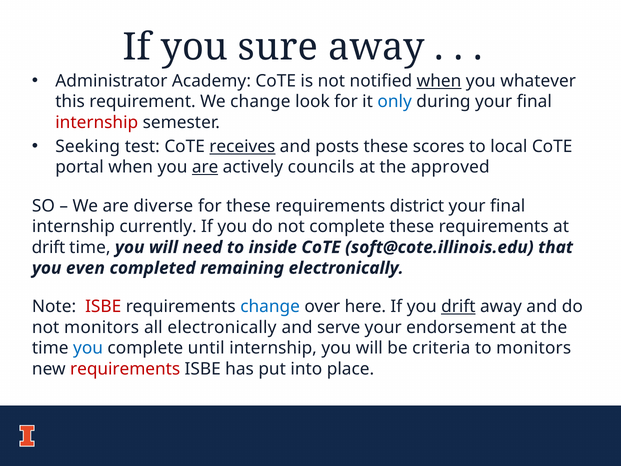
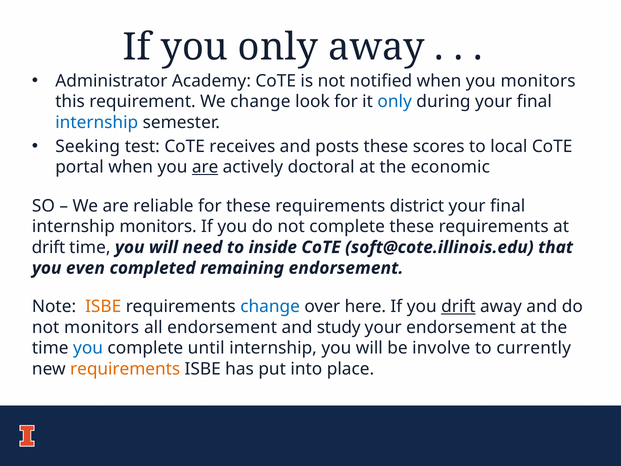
you sure: sure -> only (278, 47)
when underline: present -> none (439, 81)
you whatever: whatever -> monitors (538, 81)
internship colour: red -> blue (97, 122)
receives underline: present -> none (242, 146)
councils: councils -> doctoral (321, 167)
approved: approved -> economic (450, 167)
diverse: diverse -> reliable (163, 206)
internship currently: currently -> monitors (158, 226)
remaining electronically: electronically -> endorsement (346, 268)
ISBE colour: red -> orange (103, 307)
all electronically: electronically -> endorsement (222, 327)
serve: serve -> study (339, 327)
criteria: criteria -> involve (441, 348)
to monitors: monitors -> currently (534, 348)
requirements colour: red -> orange (125, 369)
